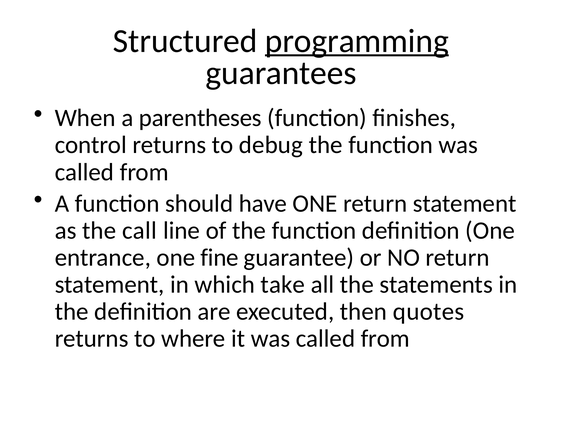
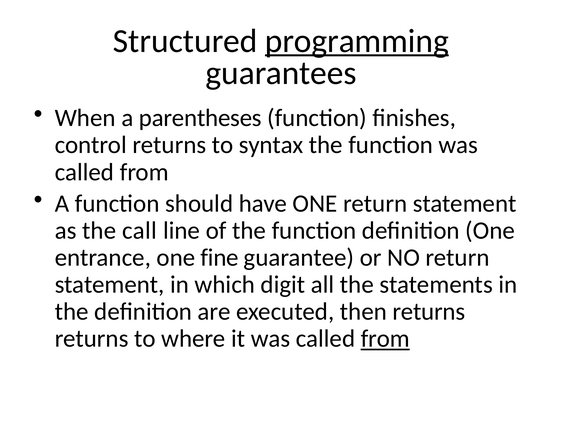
debug: debug -> syntax (271, 145)
take: take -> digit (283, 284)
then quotes: quotes -> returns (429, 311)
from underline: none -> present (385, 338)
